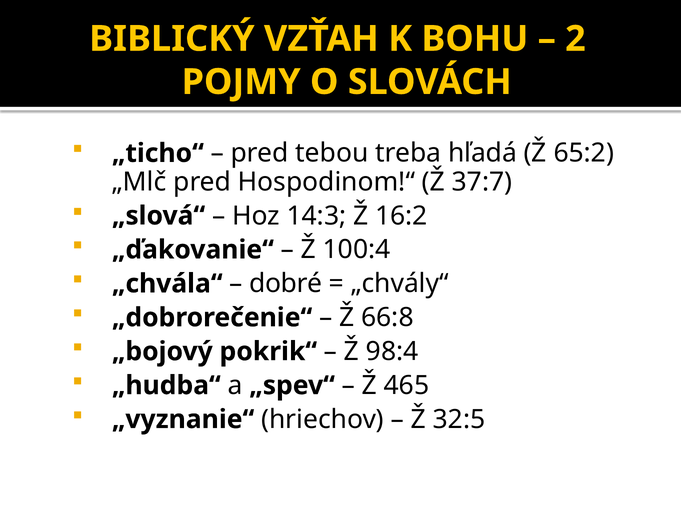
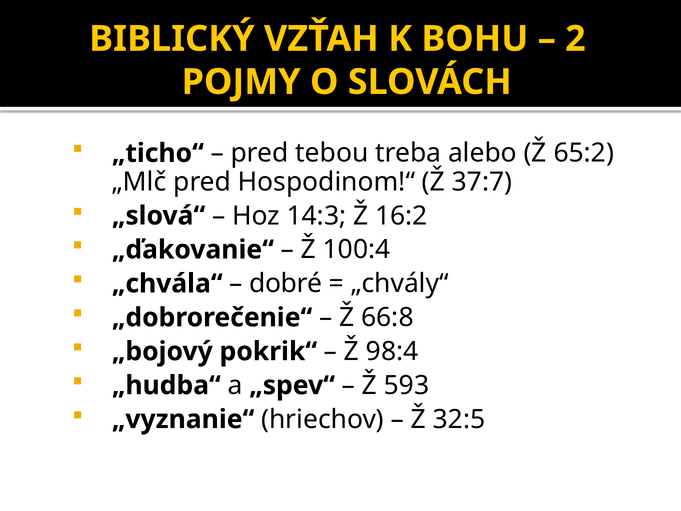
hľadá: hľadá -> alebo (482, 153)
465: 465 -> 593 (406, 385)
